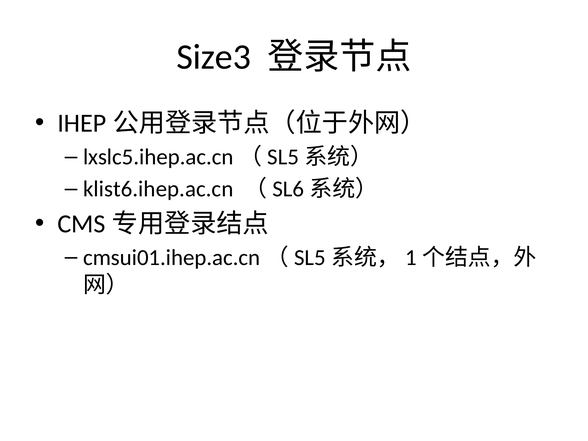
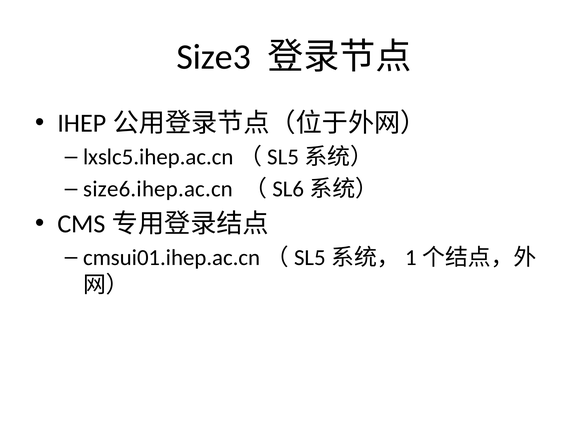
klist6.ihep.ac.cn: klist6.ihep.ac.cn -> size6.ihep.ac.cn (158, 189)
